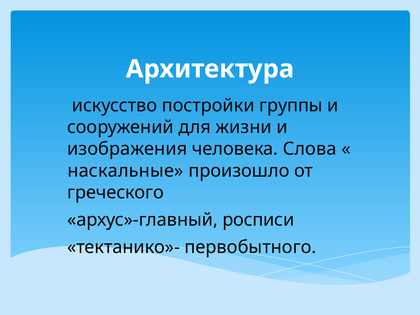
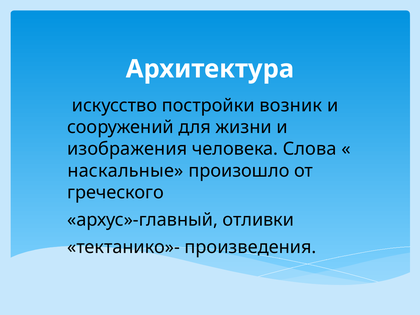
группы: группы -> возник (291, 106)
росписи: росписи -> отливки (258, 220)
первобытного: первобытного -> произведения (251, 247)
